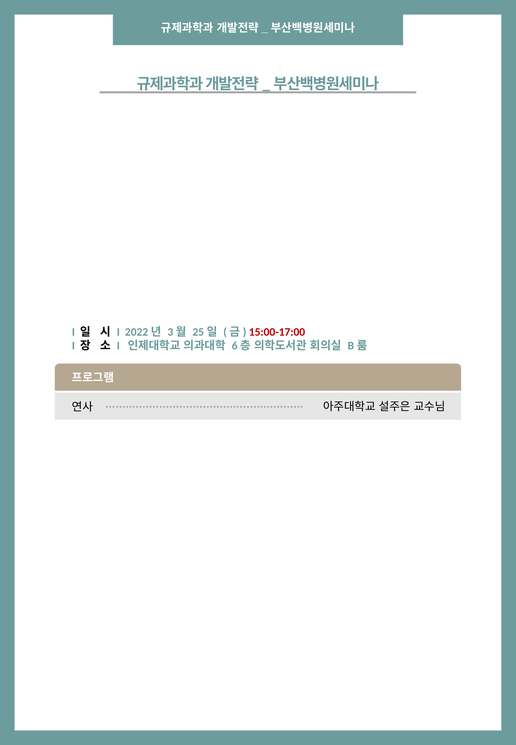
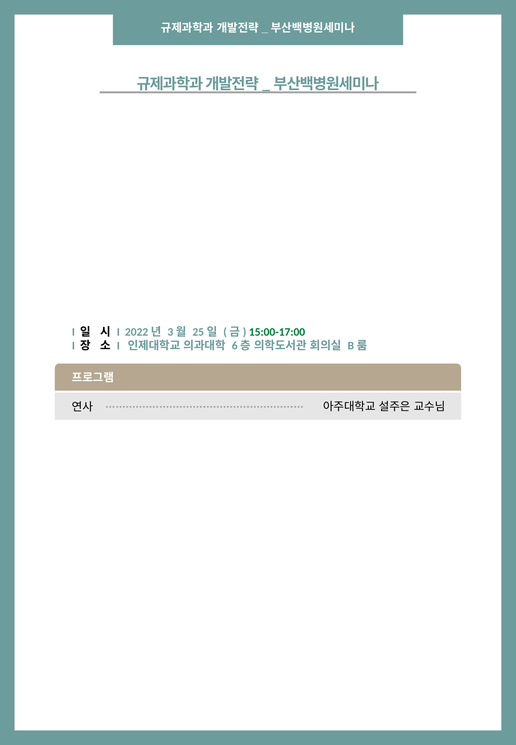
15:00-17:00 colour: red -> green (277, 332)
